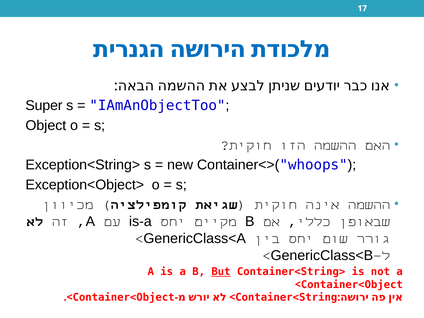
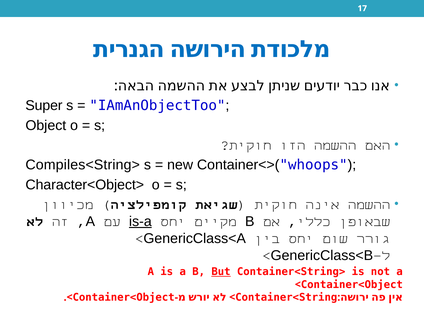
Exception<String>: Exception<String> -> Compiles<String> (83, 165)
Exception<Object>: Exception<Object> -> Character<Object> (85, 185)
is-a underline: none -> present (140, 221)
